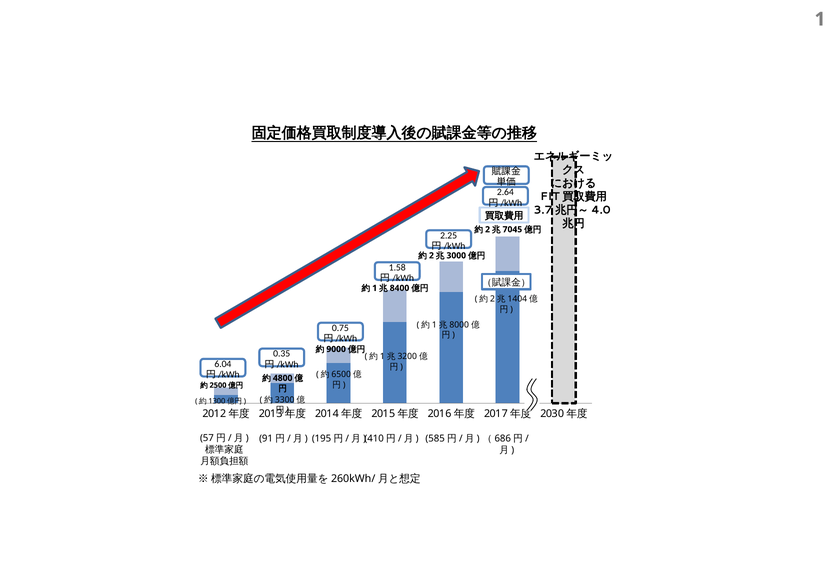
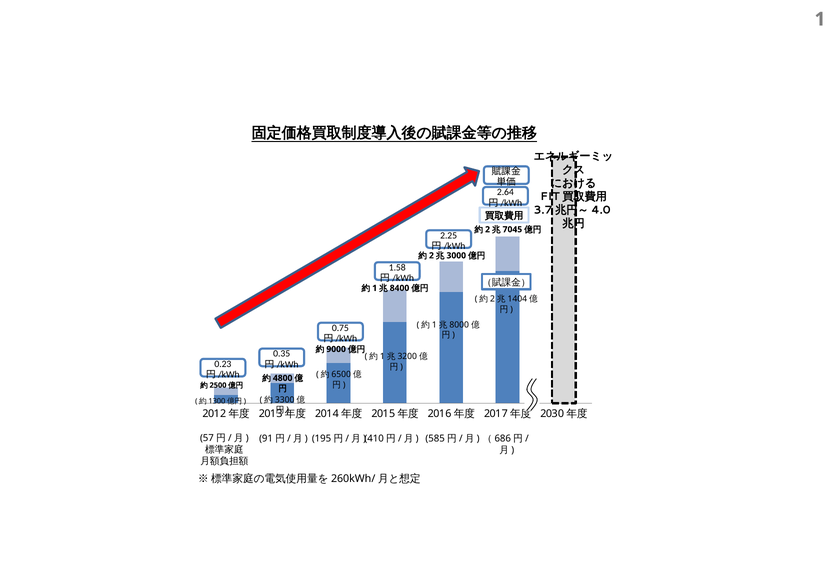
6.04: 6.04 -> 0.23 (223, 364)
